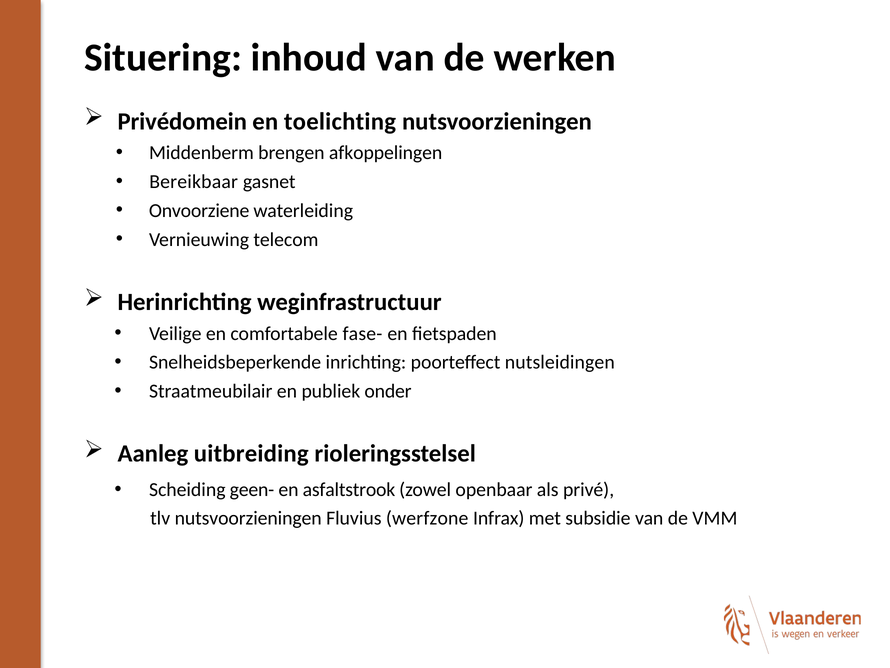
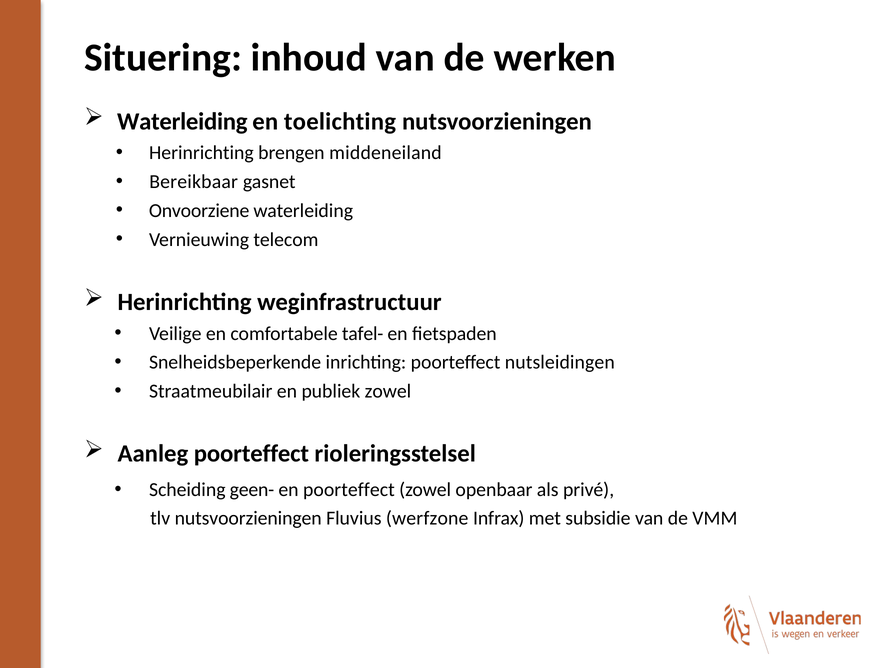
Privédomein: Privédomein -> Waterleiding (182, 121)
Middenberm: Middenberm -> Herinrichting (201, 153)
afkoppelingen: afkoppelingen -> middeneiland (385, 153)
fase-: fase- -> tafel- (363, 333)
publiek onder: onder -> zowel (388, 391)
Aanleg uitbreiding: uitbreiding -> poorteffect (251, 453)
en asfaltstrook: asfaltstrook -> poorteffect (349, 489)
